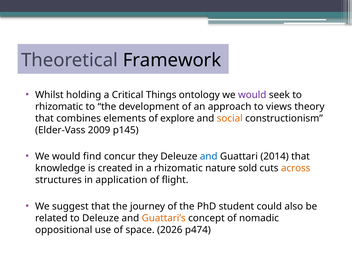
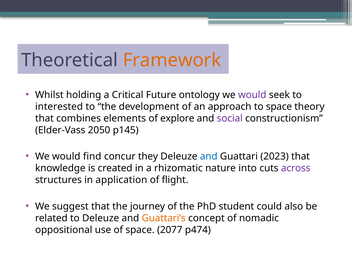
Framework colour: black -> orange (172, 60)
Things: Things -> Future (161, 95)
rhizomatic: rhizomatic -> interested (59, 107)
to views: views -> space (279, 107)
social colour: orange -> purple (230, 118)
2009: 2009 -> 2050 (99, 130)
2014: 2014 -> 2023 (275, 157)
sold: sold -> into (248, 168)
across colour: orange -> purple (296, 168)
2026: 2026 -> 2077 (170, 230)
